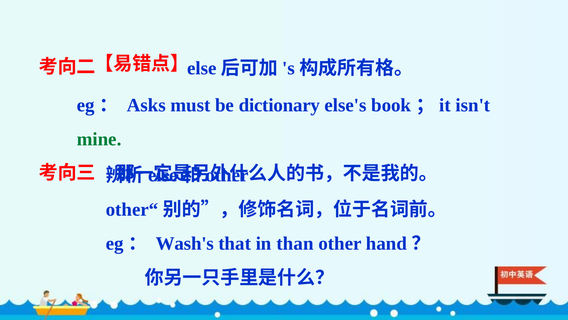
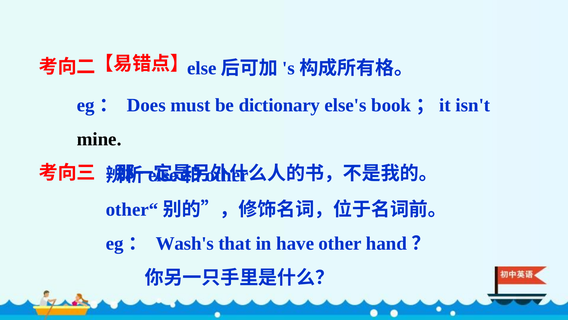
Asks: Asks -> Does (146, 105)
mine colour: green -> black (99, 139)
than: than -> have (295, 243)
